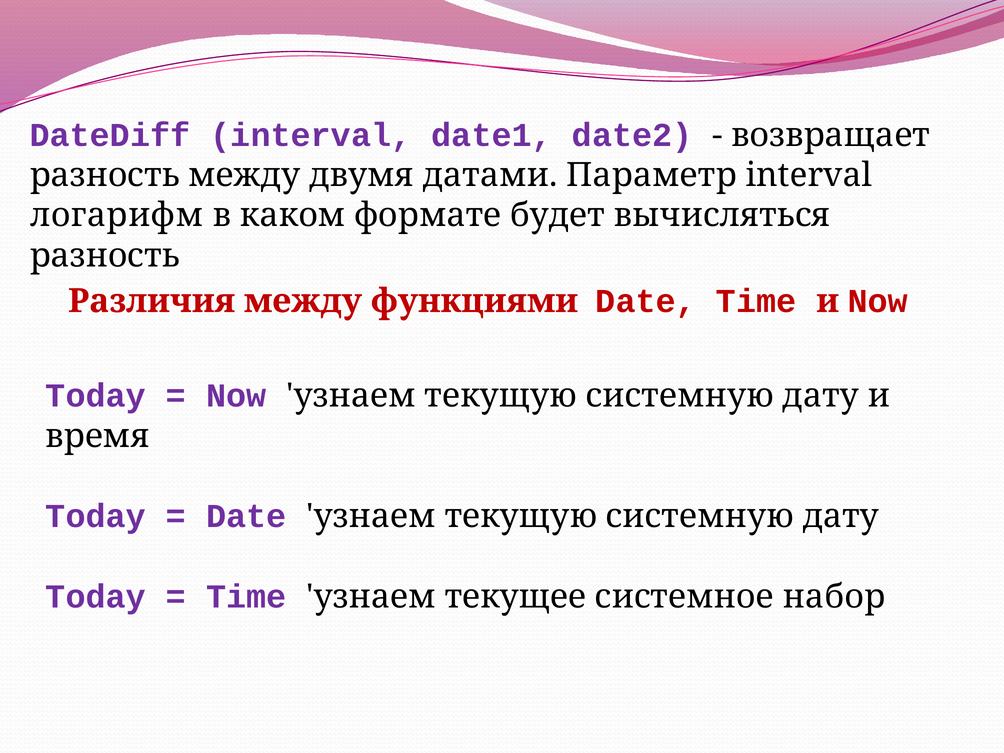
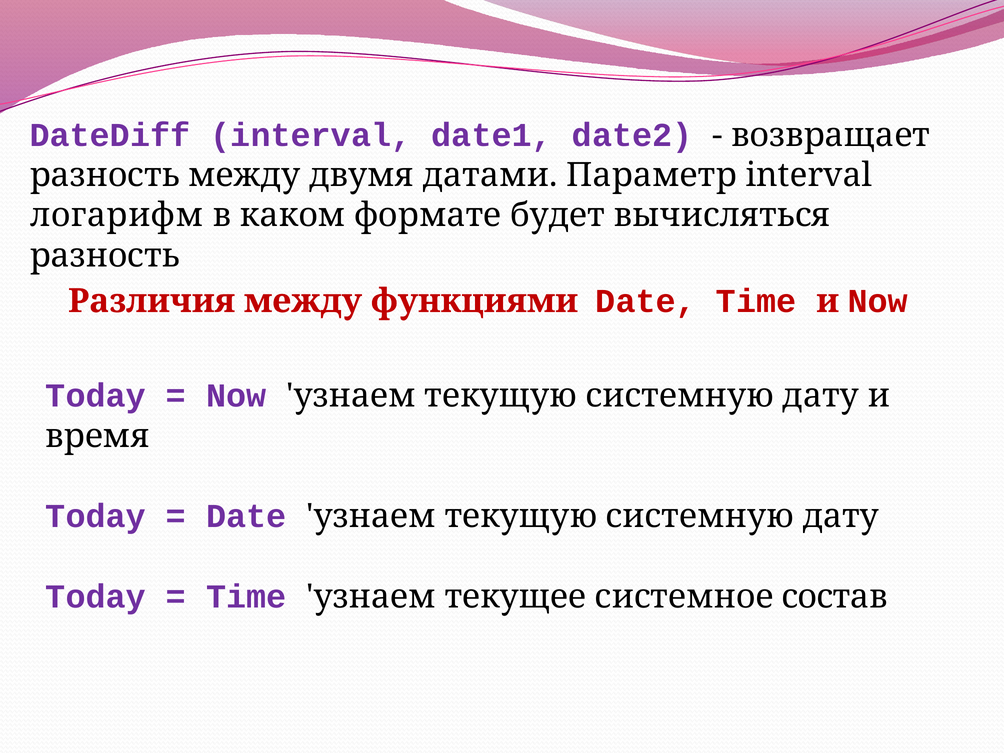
набор: набор -> состав (835, 597)
